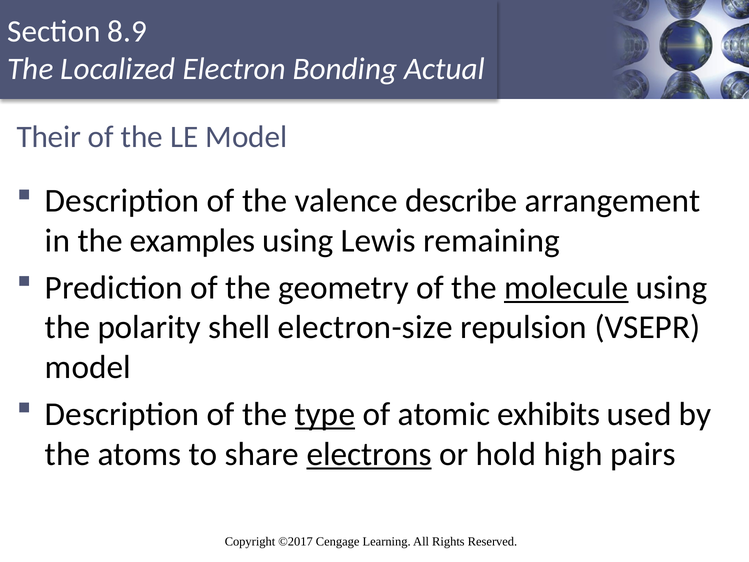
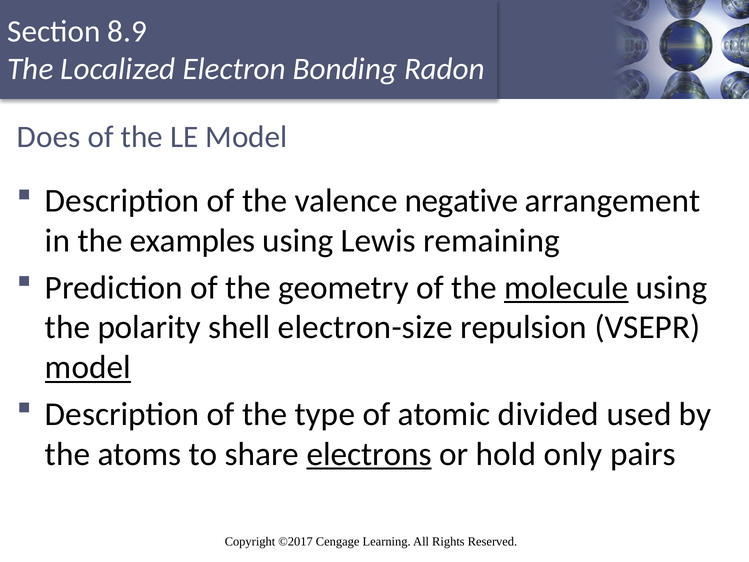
Actual: Actual -> Radon (444, 69)
Their: Their -> Does (49, 137)
describe: describe -> negative (461, 201)
model underline: none -> present (88, 367)
type underline: present -> none (325, 414)
exhibits: exhibits -> divided (548, 414)
high: high -> only (573, 454)
